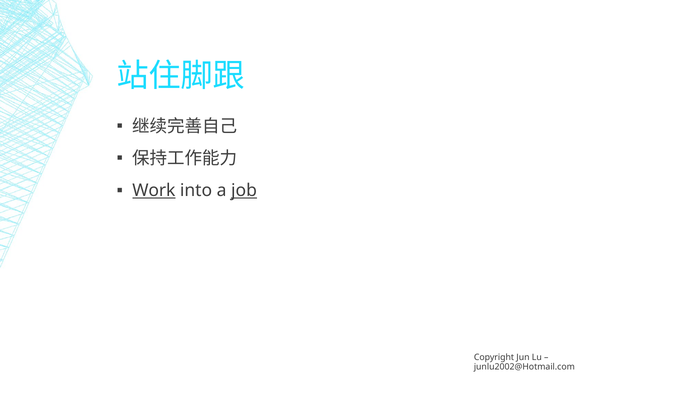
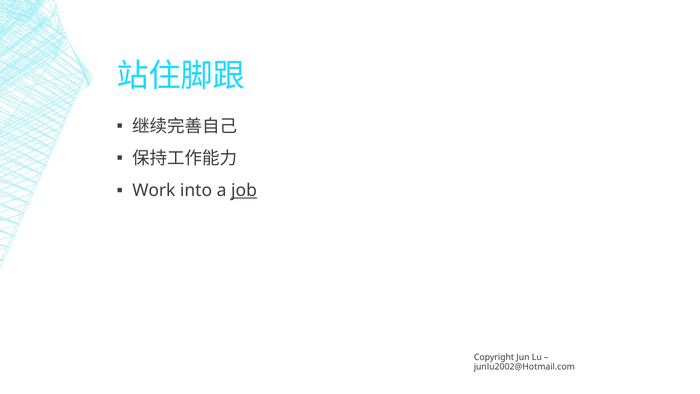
Work underline: present -> none (154, 190)
